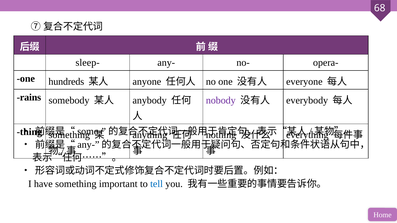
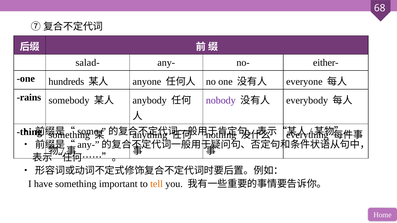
sleep-: sleep- -> salad- (88, 63)
opera-: opera- -> either- (326, 63)
tell colour: blue -> orange (157, 184)
